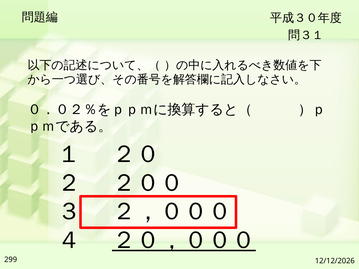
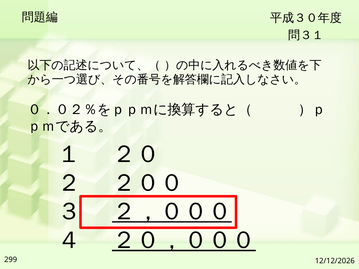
２，０００ underline: none -> present (172, 212)
